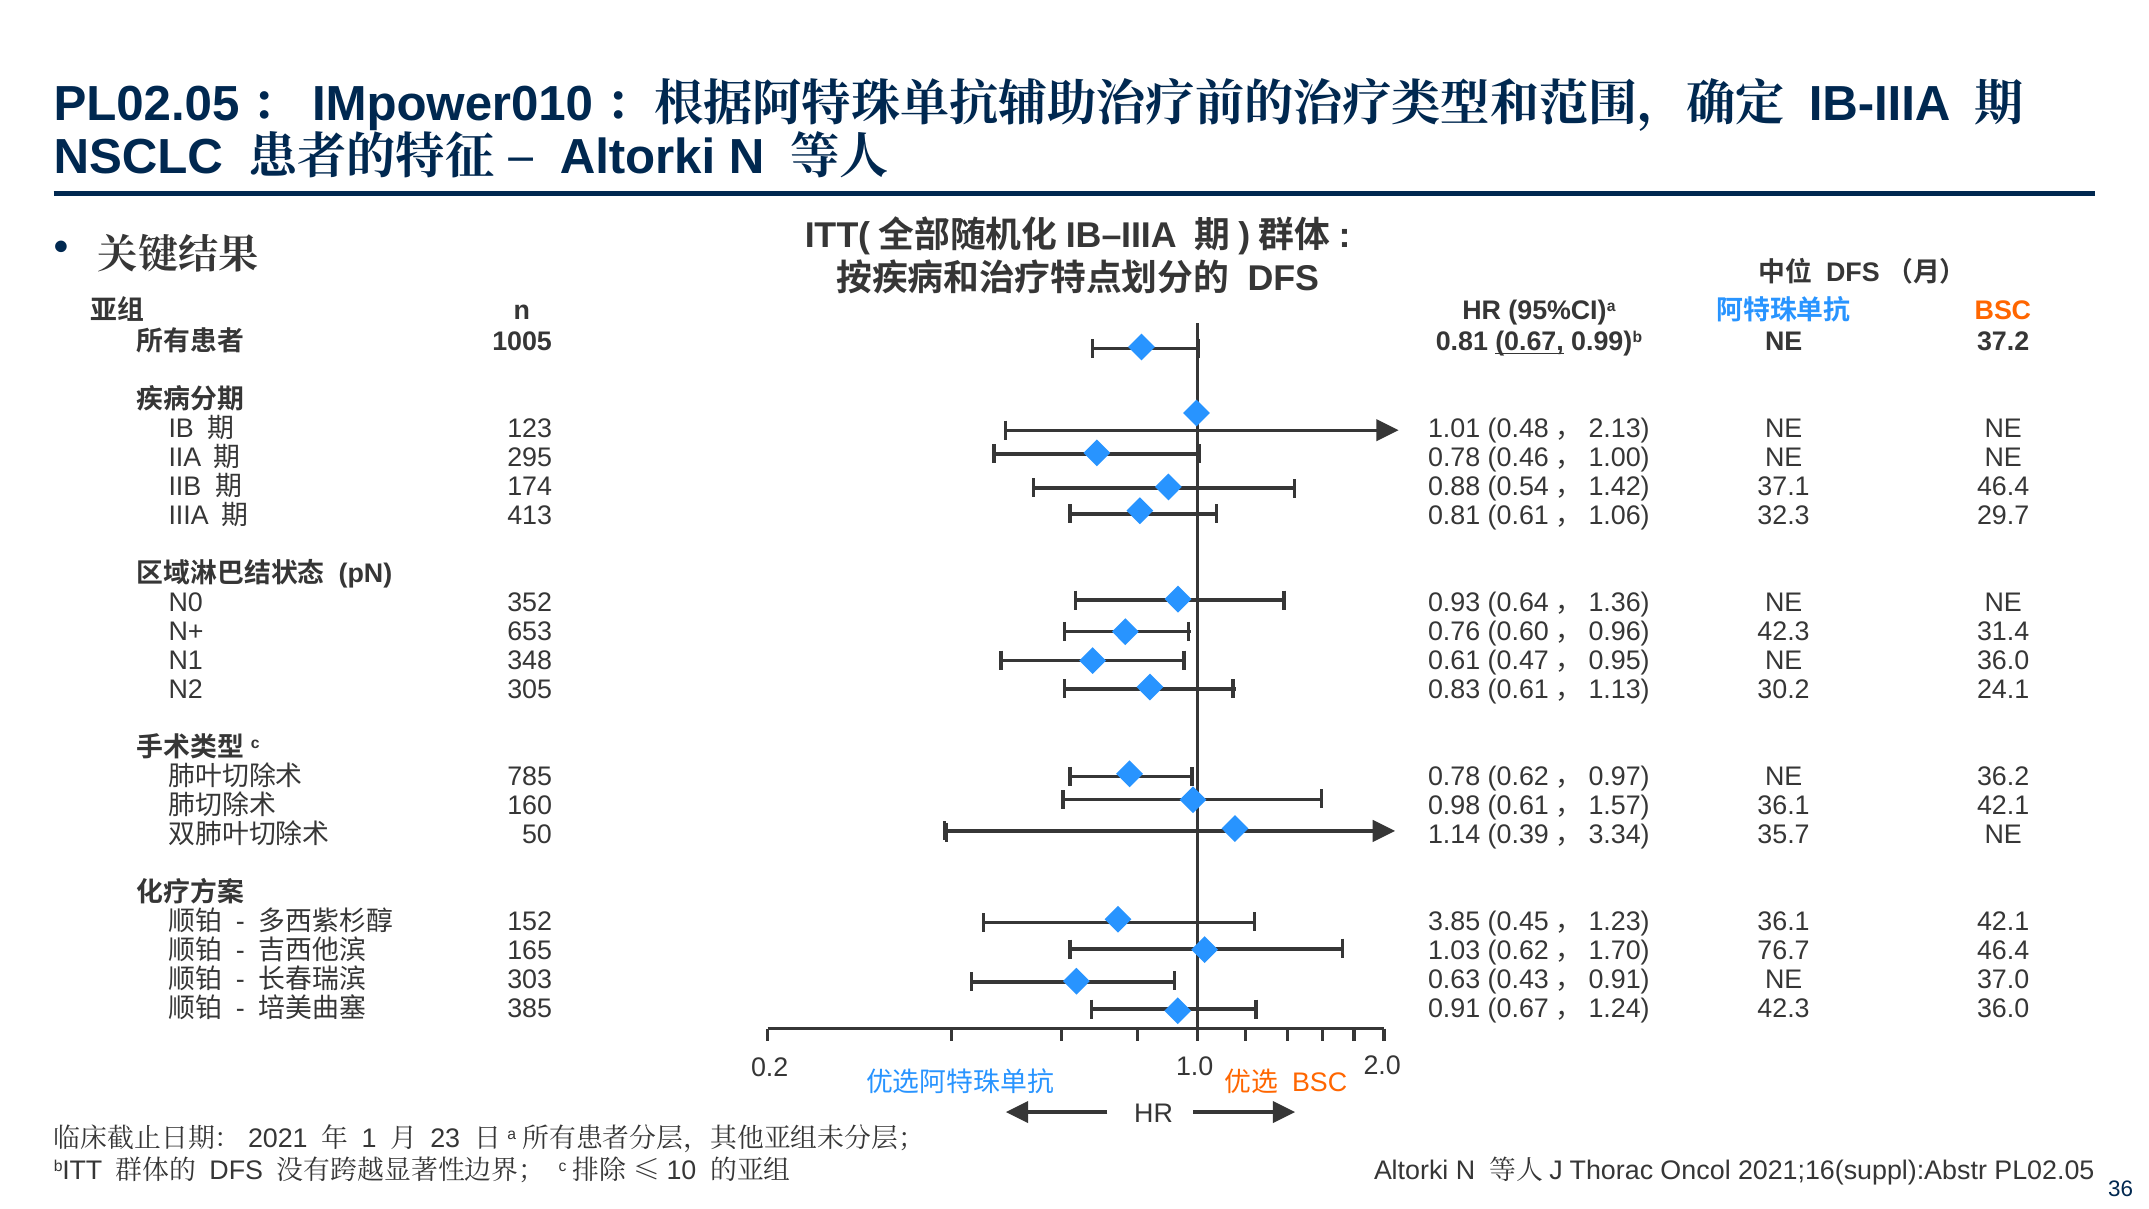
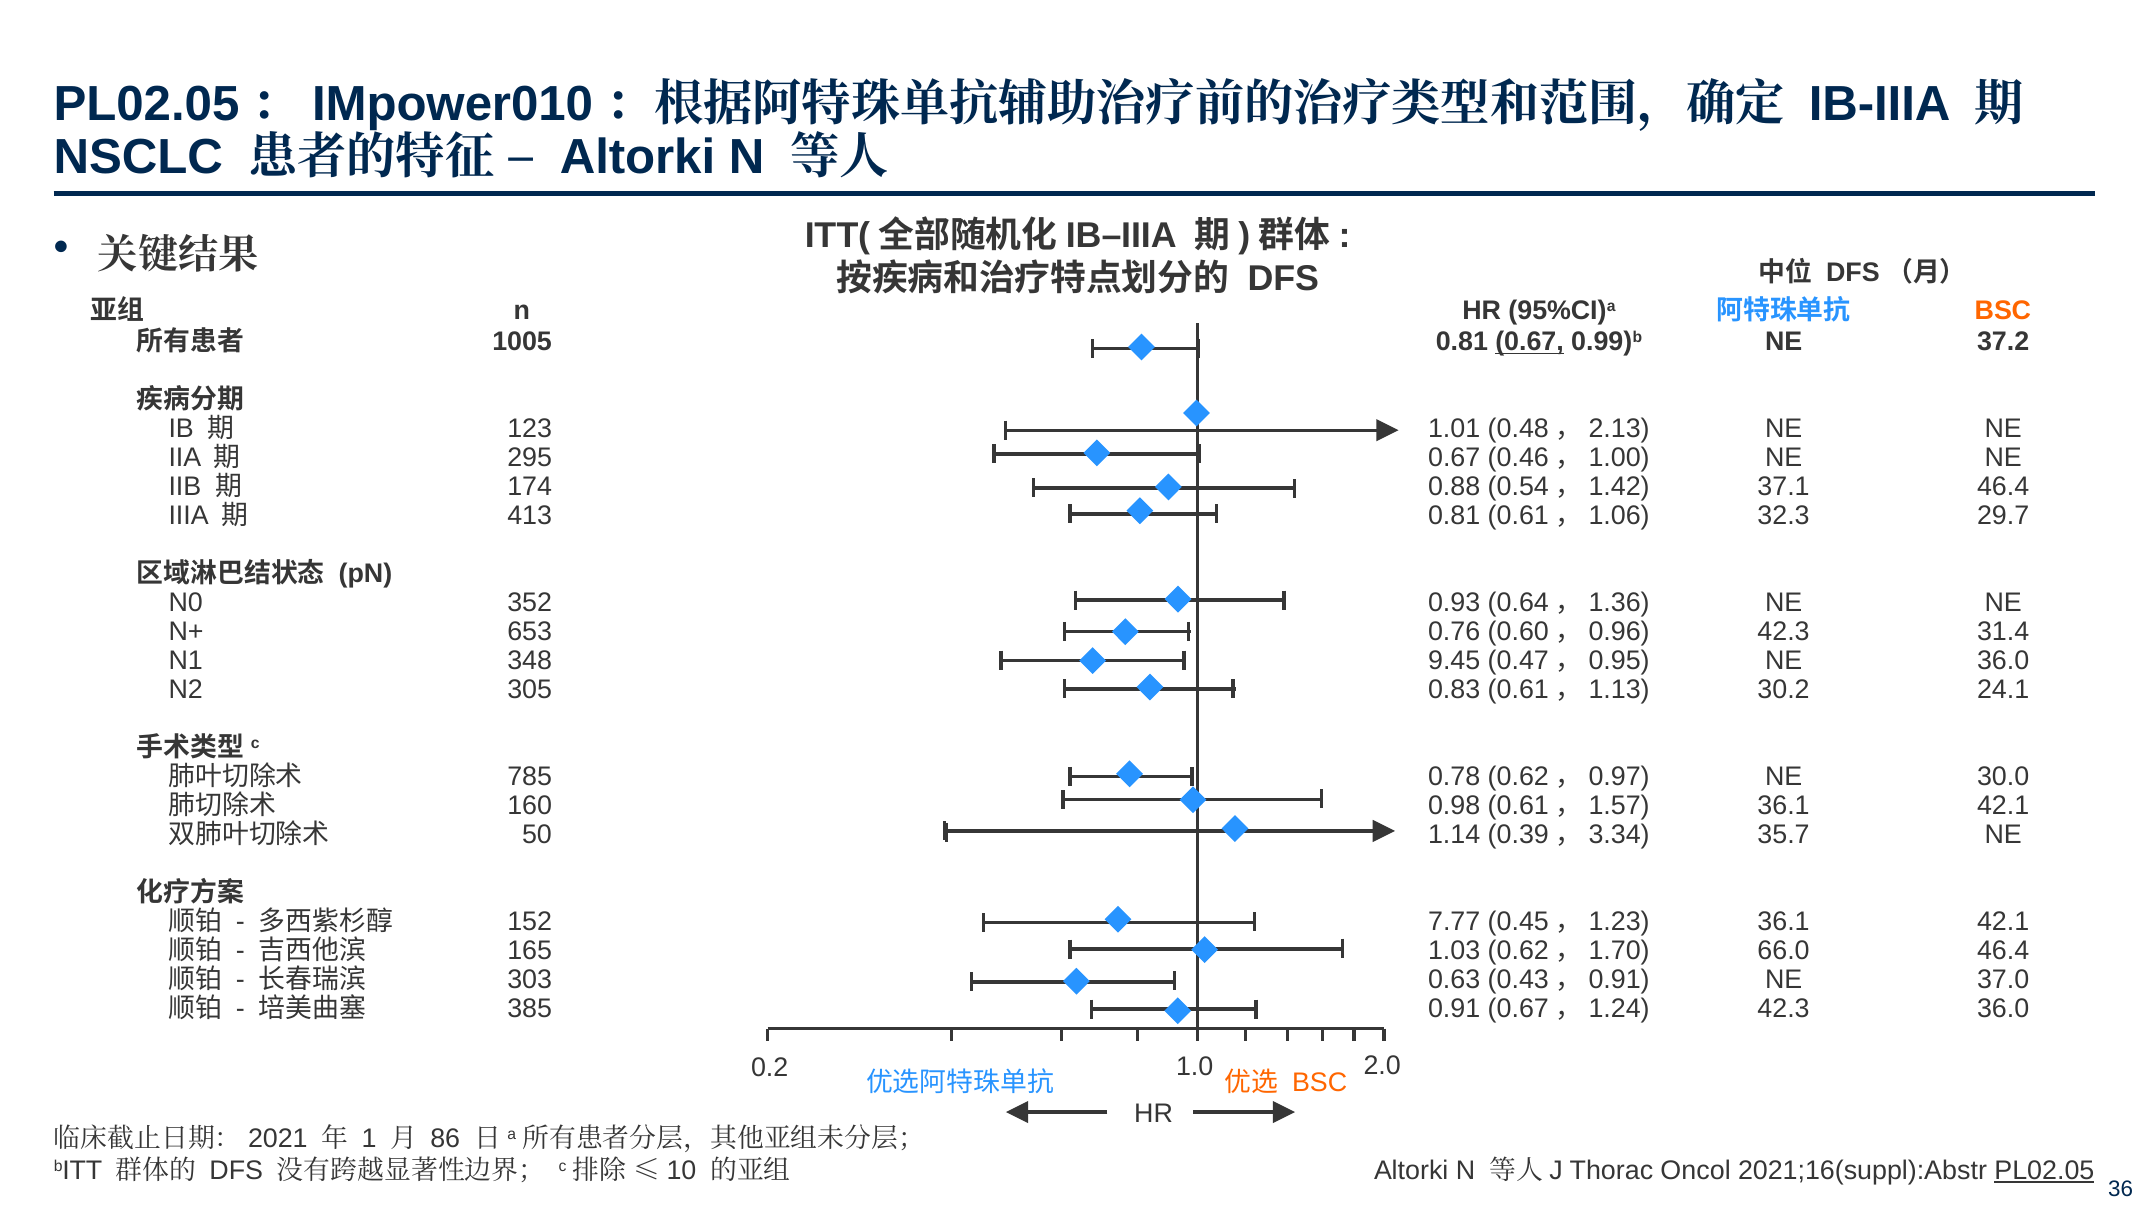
0.78: 0.78 -> 0.67 (1454, 458)
0.61: 0.61 -> 9.45 (1454, 661)
36.2: 36.2 -> 30.0 (2003, 777)
3.85: 3.85 -> 7.77 (1454, 922)
76.7: 76.7 -> 66.0 (1784, 951)
23: 23 -> 86 (445, 1138)
PL02.05 underline: none -> present (2044, 1170)
